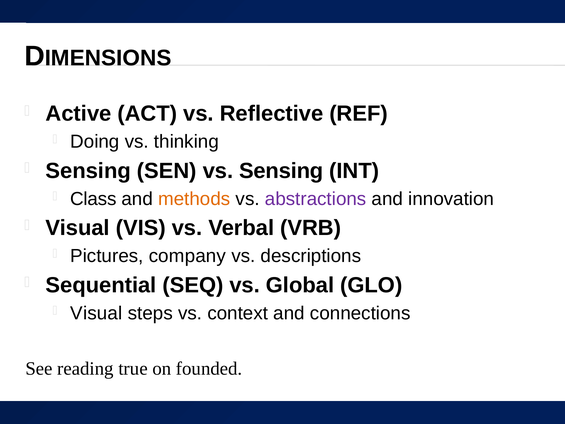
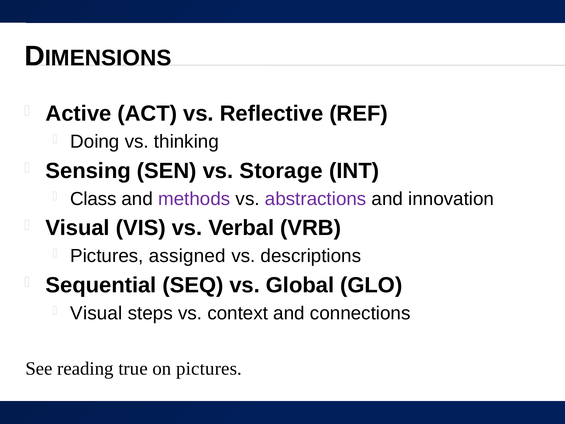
vs Sensing: Sensing -> Storage (281, 171)
methods colour: orange -> purple (194, 199)
company: company -> assigned (187, 256)
on founded: founded -> pictures (209, 369)
